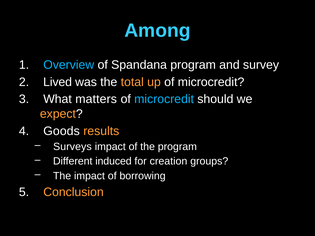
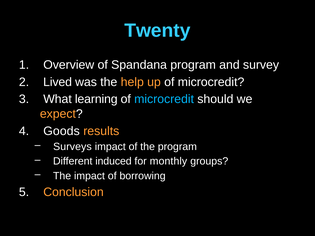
Among: Among -> Twenty (157, 30)
Overview colour: light blue -> white (69, 65)
total: total -> help (132, 82)
matters: matters -> learning (96, 99)
creation: creation -> monthly (168, 161)
